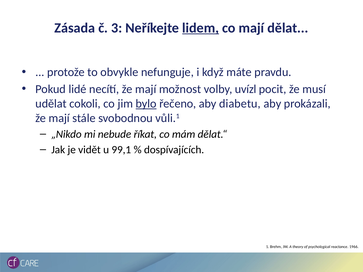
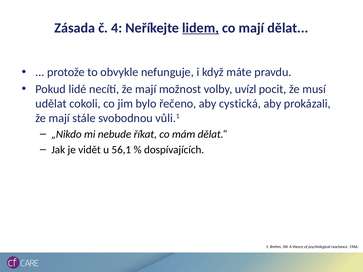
3: 3 -> 4 (117, 28)
bylo underline: present -> none (146, 104)
diabetu: diabetu -> cystická (240, 104)
99,1: 99,1 -> 56,1 (121, 150)
